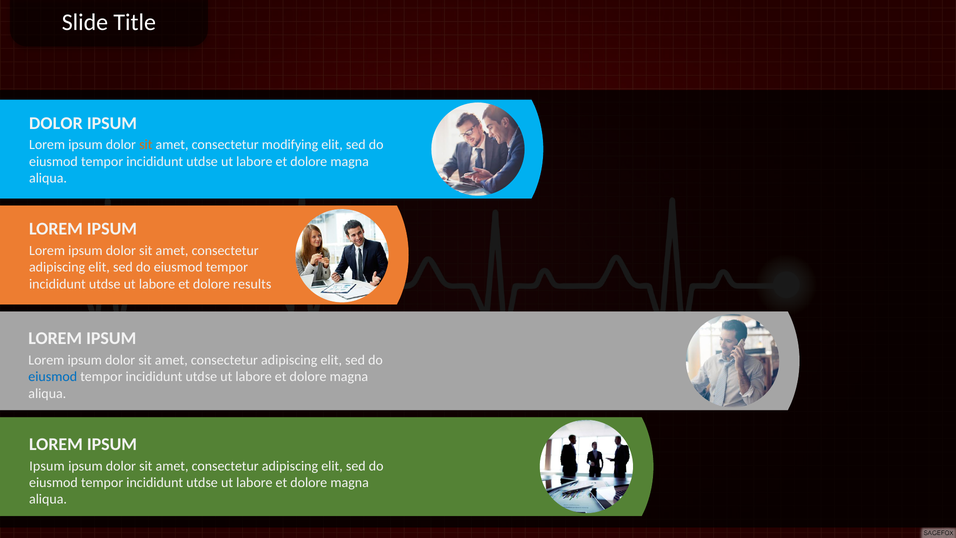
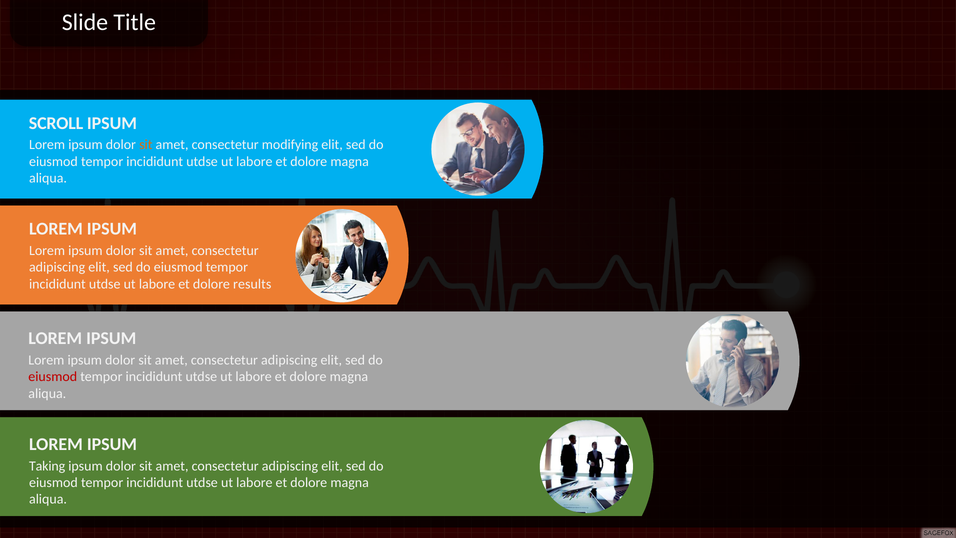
DOLOR: DOLOR -> SCROLL (56, 123)
eiusmod colour: blue -> red (53, 377)
Ipsum: Ipsum -> Taking (47, 466)
